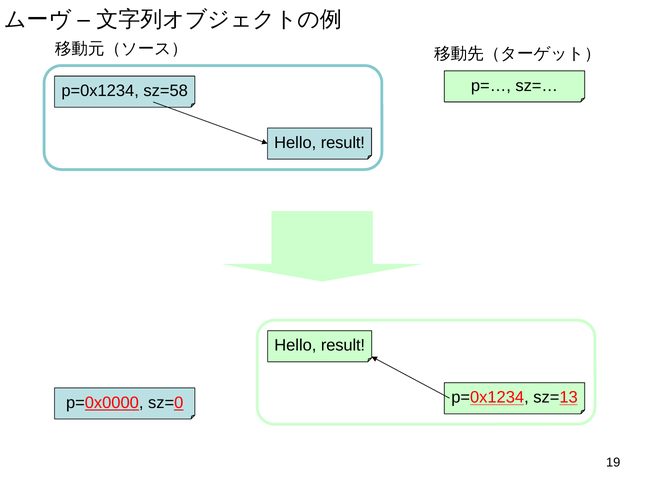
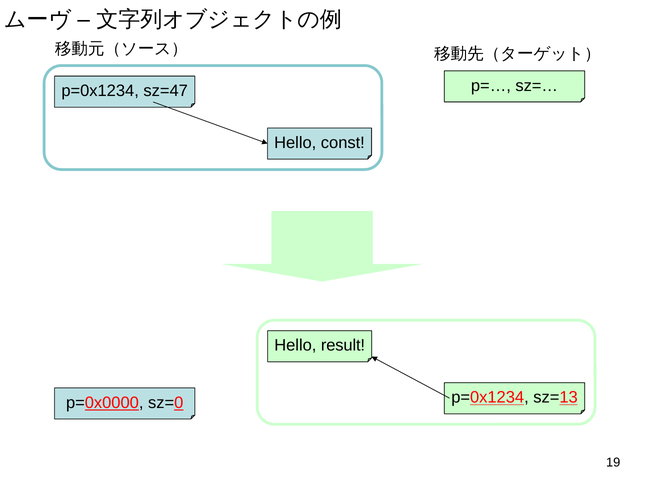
sz=58: sz=58 -> sz=47 (166, 91)
result: result -> const (343, 143)
